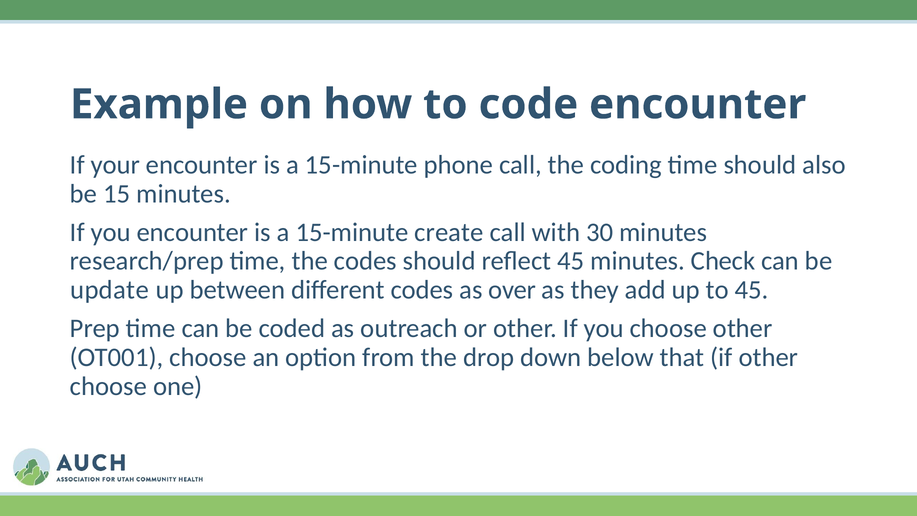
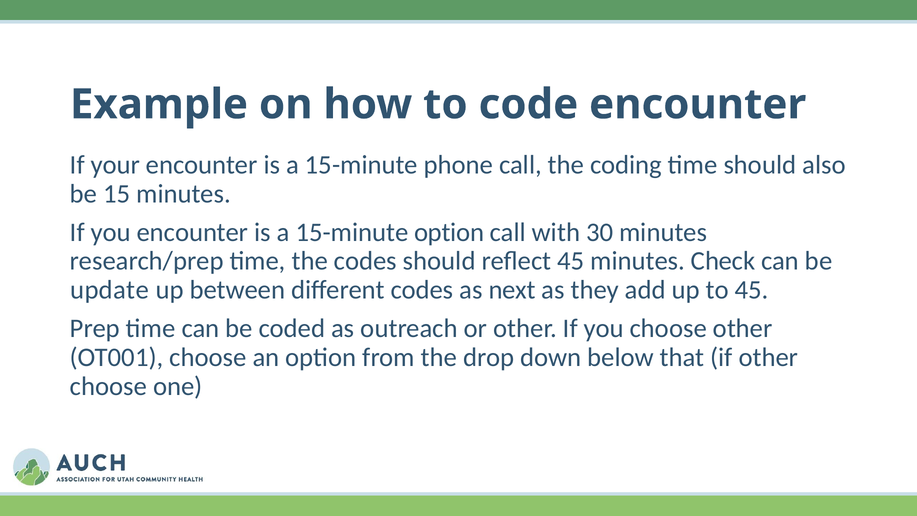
15-minute create: create -> option (449, 232)
over: over -> next (512, 290)
